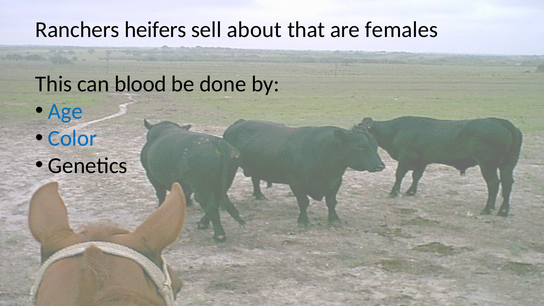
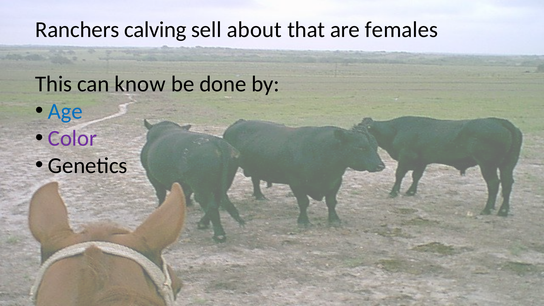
heifers: heifers -> calving (155, 30)
blood: blood -> know (140, 84)
Color colour: blue -> purple (72, 138)
